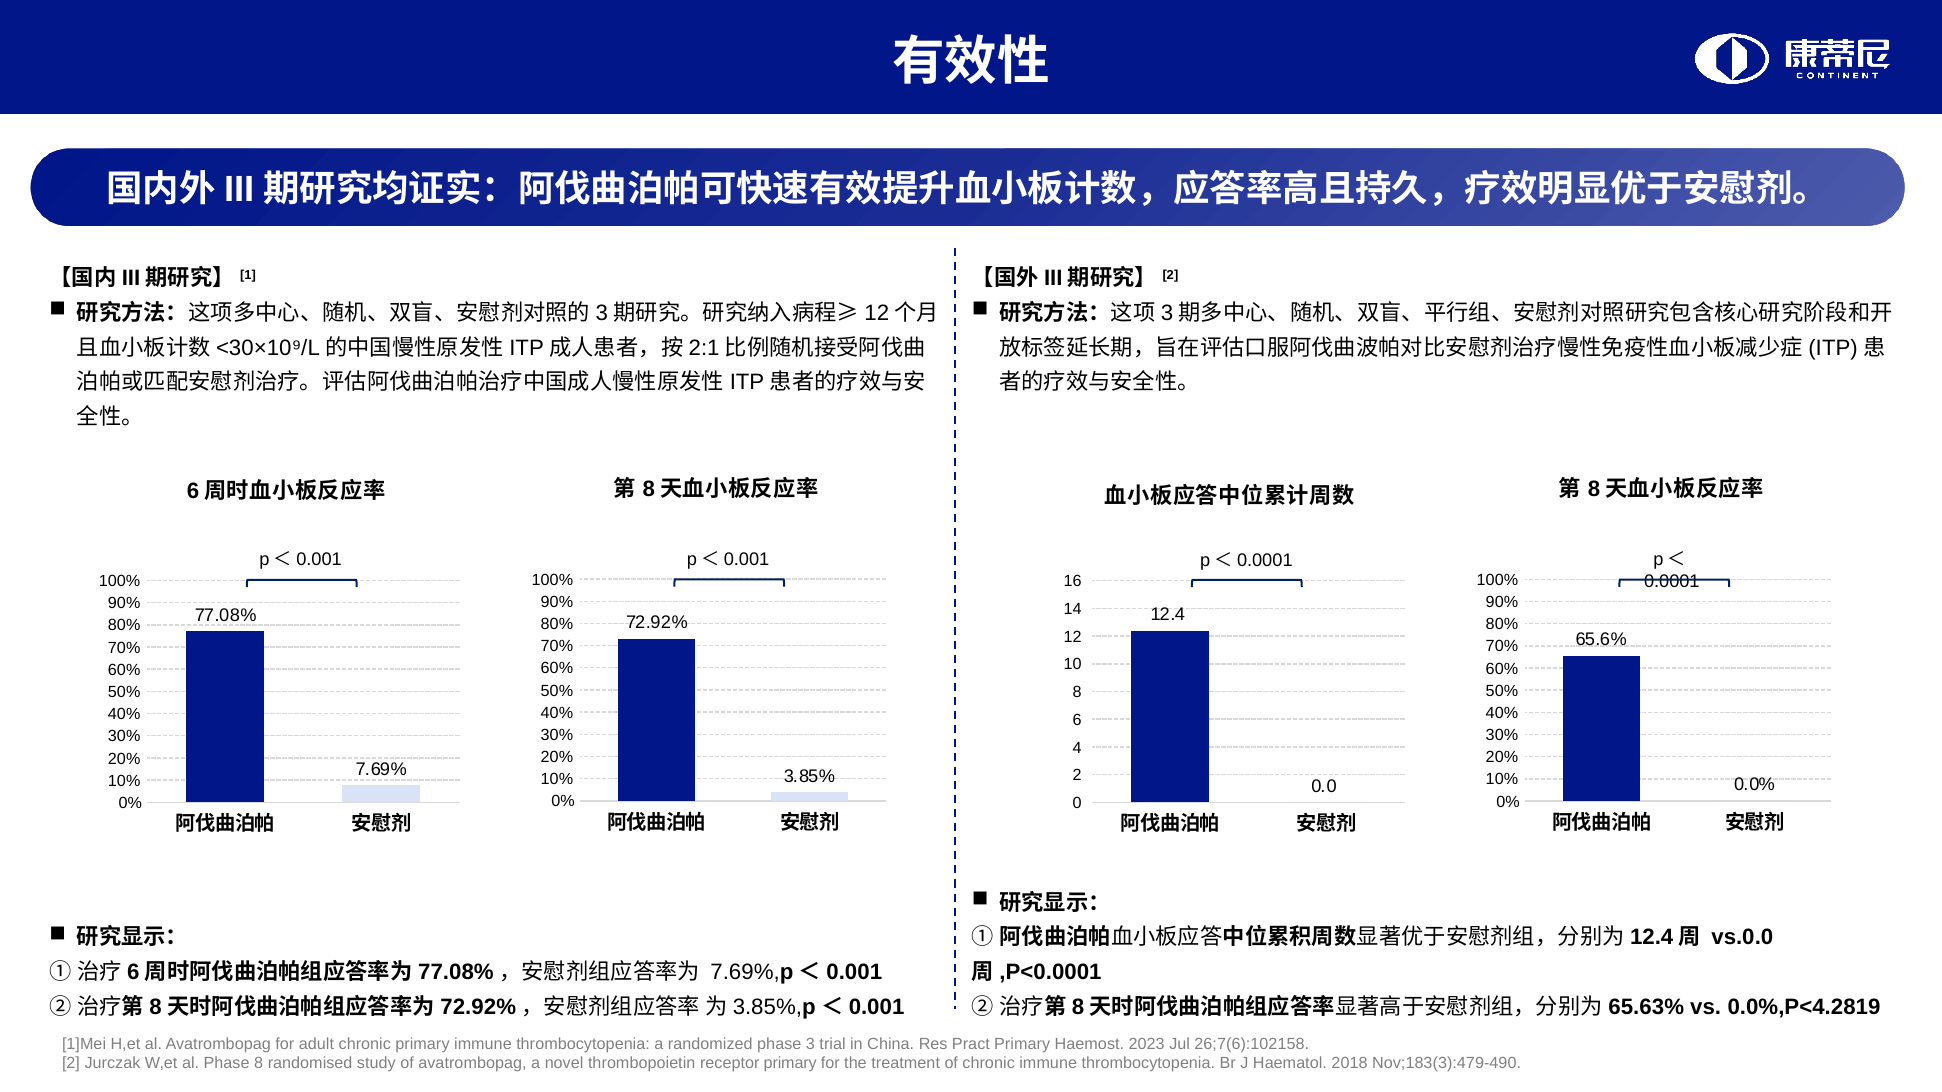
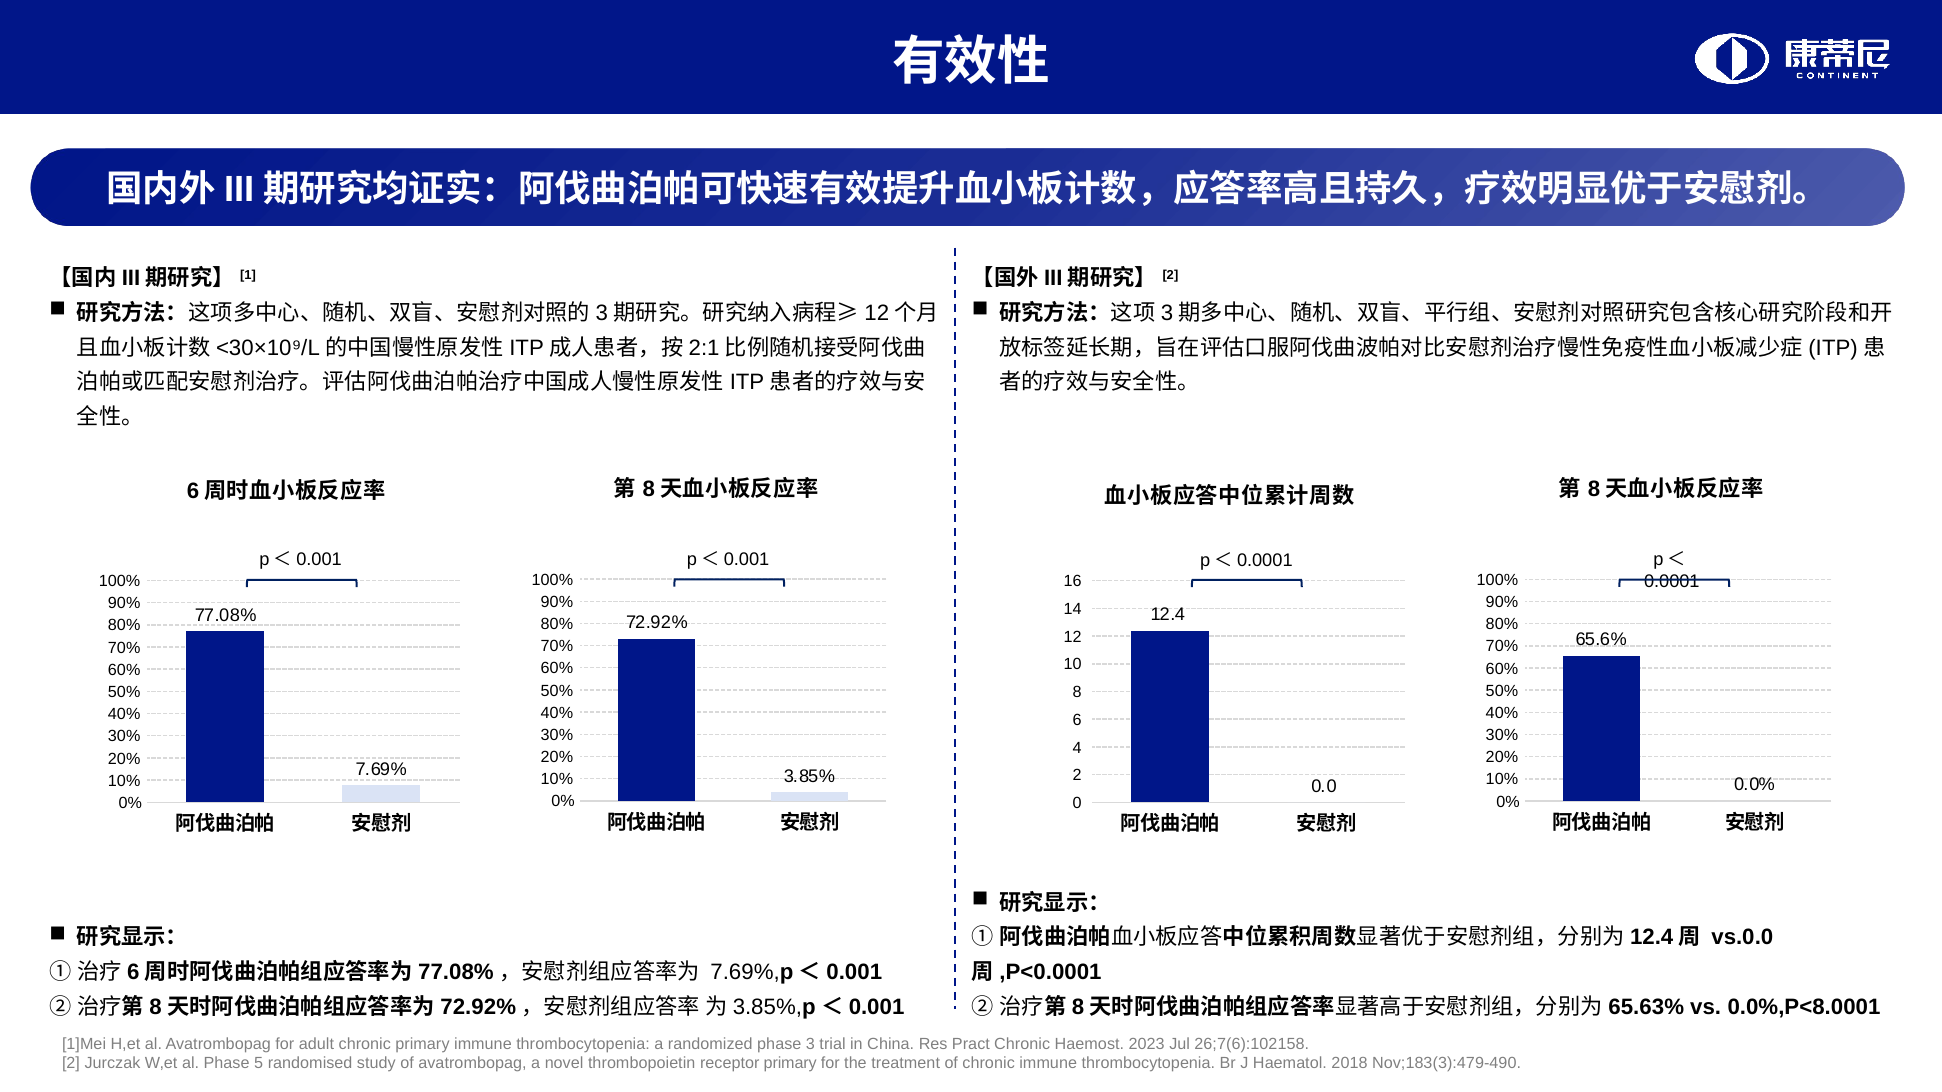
0.0%,P<4.2819: 0.0%,P<4.2819 -> 0.0%,P<8.0001 (1804, 1007)
Pract Primary: Primary -> Chronic (1022, 1044)
Phase 8: 8 -> 5 (259, 1063)
